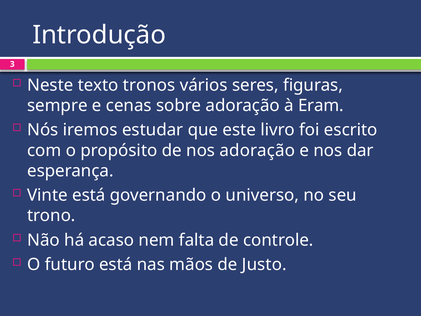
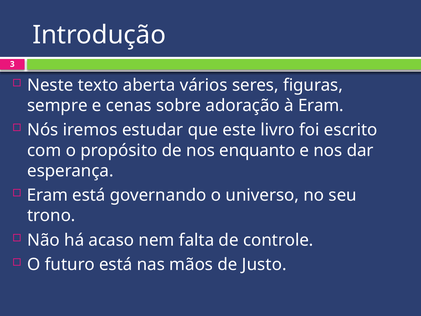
tronos: tronos -> aberta (149, 85)
nos adoração: adoração -> enquanto (257, 150)
Vinte: Vinte -> Eram (47, 195)
